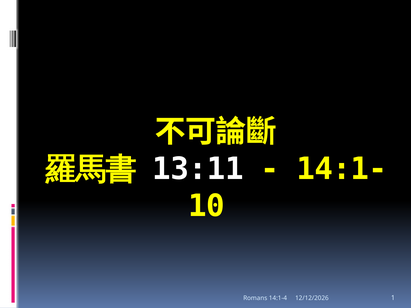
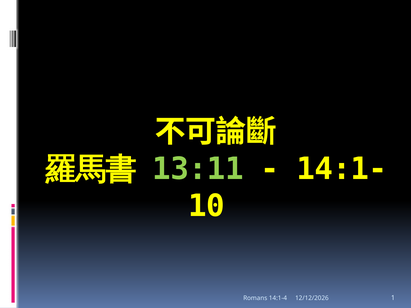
13:11 colour: white -> light green (198, 169)
